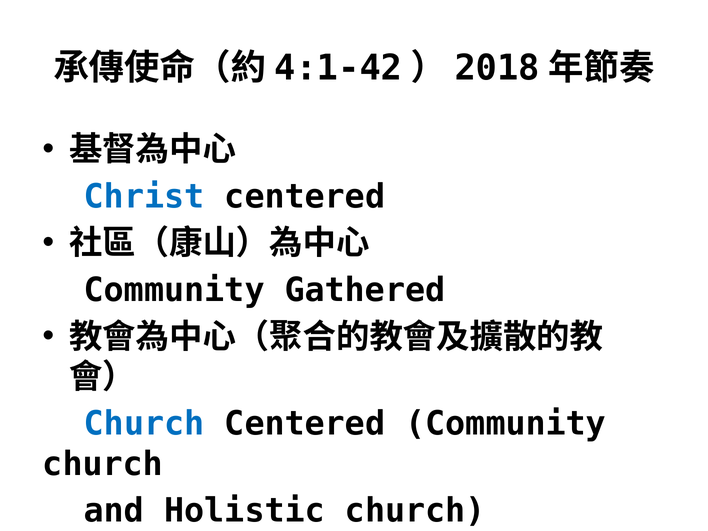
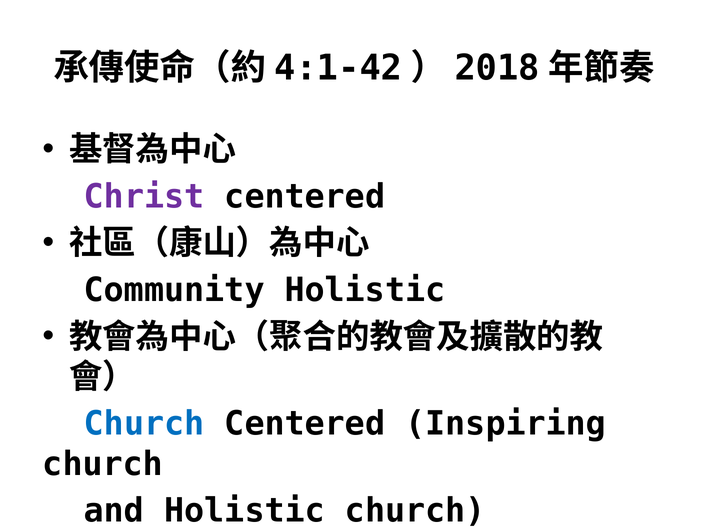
Christ colour: blue -> purple (144, 197)
Community Gathered: Gathered -> Holistic (365, 290)
Centered Community: Community -> Inspiring (506, 424)
